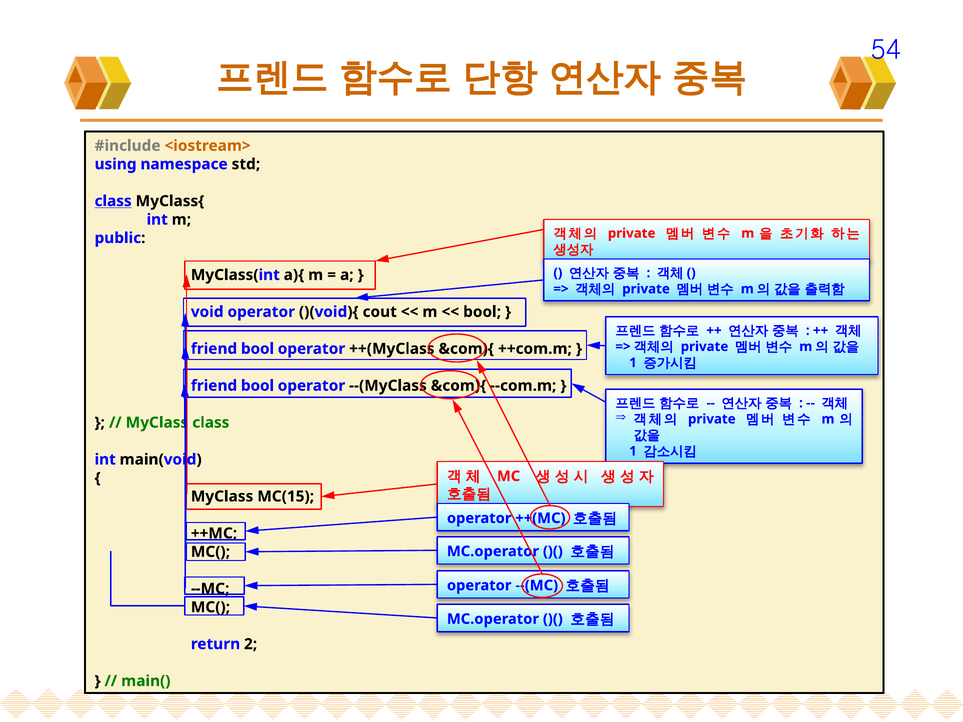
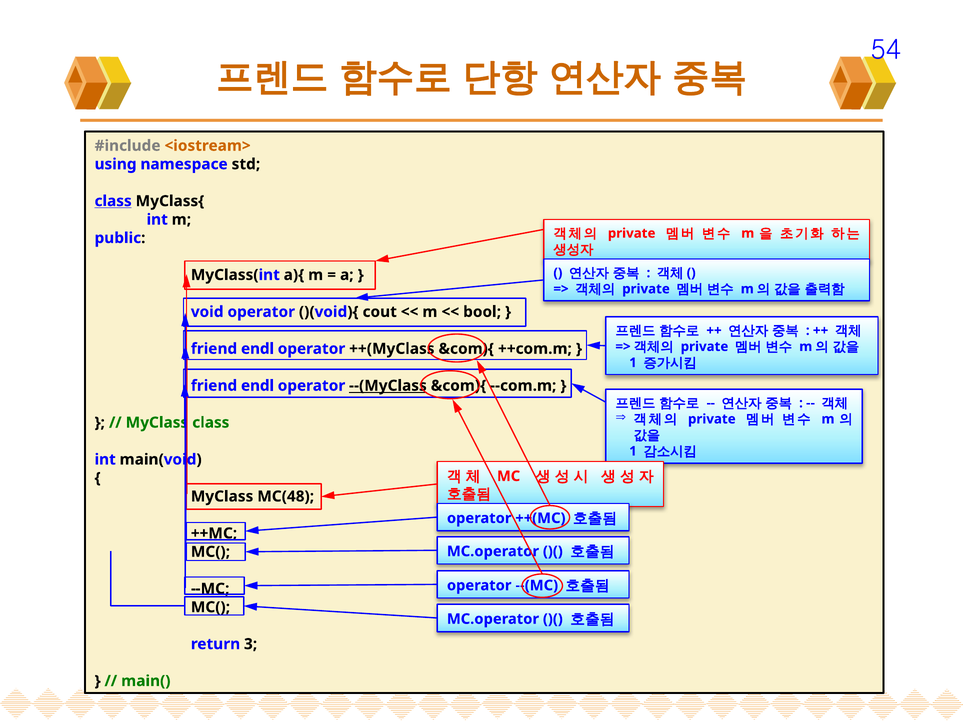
bool: bool -> endl (257, 349)
bool: bool -> endl (257, 386)
--(MyClass underline: none -> present (388, 386)
MC(15: MC(15 -> MC(48 (286, 497)
2: 2 -> 3 (251, 644)
